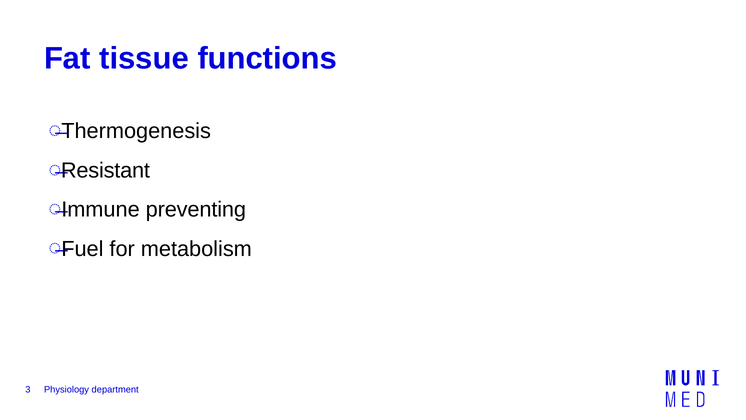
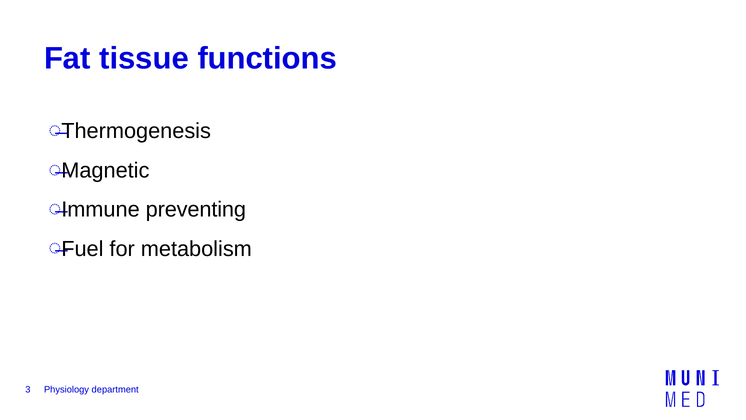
Resistant: Resistant -> Magnetic (105, 170)
